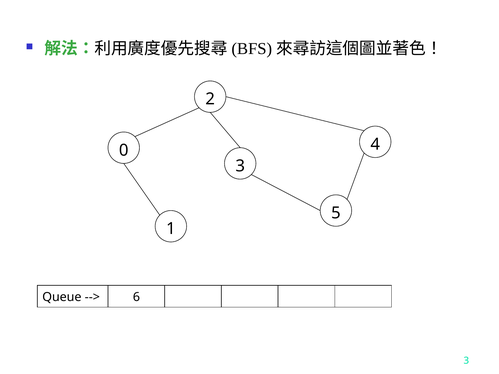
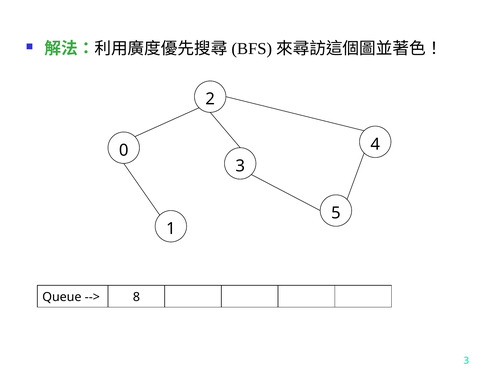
6: 6 -> 8 (136, 297)
